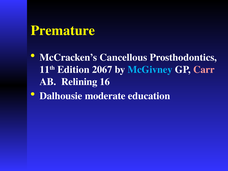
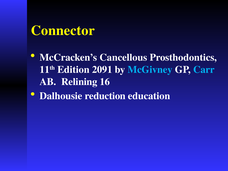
Premature: Premature -> Connector (63, 30)
2067: 2067 -> 2091 (102, 69)
Carr colour: pink -> light blue (204, 69)
moderate: moderate -> reduction (105, 96)
